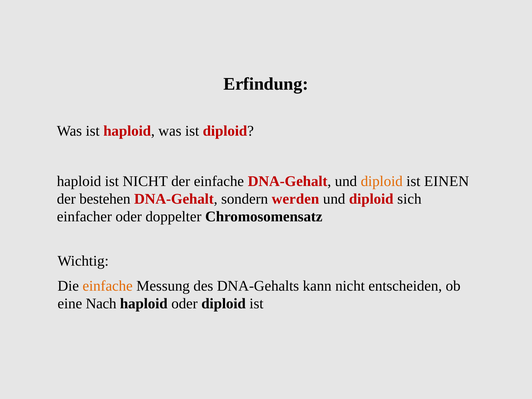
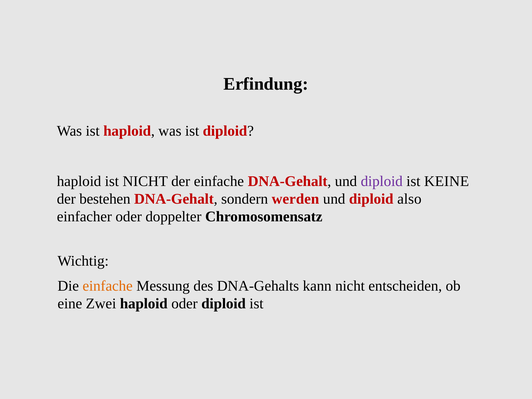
diploid colour: orange -> purple (382, 181)
EINEN: EINEN -> KEINE (447, 181)
sich: sich -> also (409, 199)
Nach: Nach -> Zwei (101, 304)
